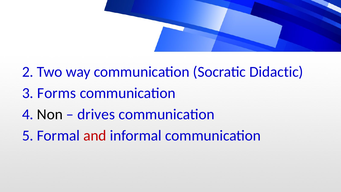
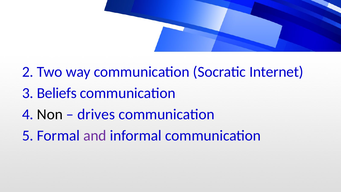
Didactic: Didactic -> Internet (276, 72)
Forms: Forms -> Beliefs (57, 93)
and colour: red -> purple (95, 135)
